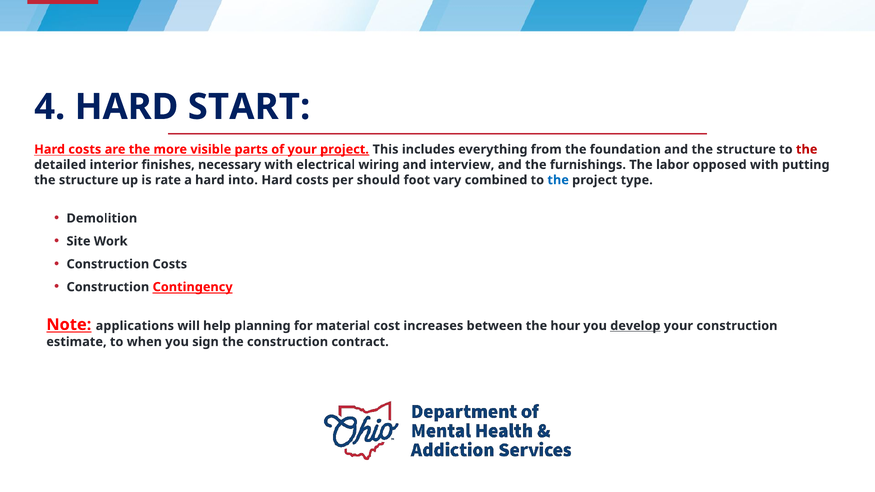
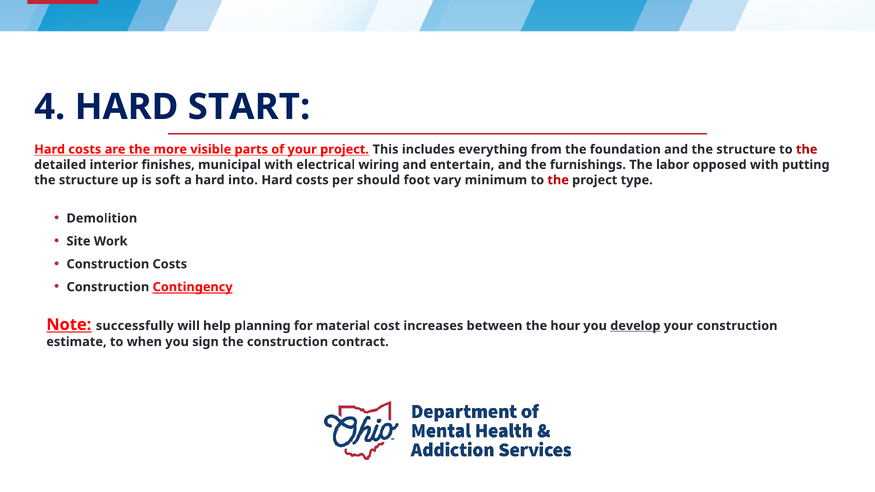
project underline: present -> none (345, 149)
necessary: necessary -> municipal (230, 165)
interview: interview -> entertain (462, 165)
rate: rate -> soft (168, 180)
combined: combined -> minimum (496, 180)
the colour: blue -> red (558, 180)
applications: applications -> successfully (135, 326)
